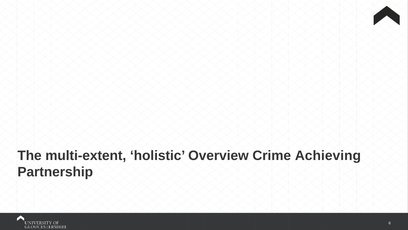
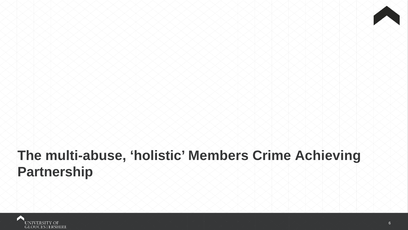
multi-extent: multi-extent -> multi-abuse (86, 155)
Overview: Overview -> Members (218, 155)
